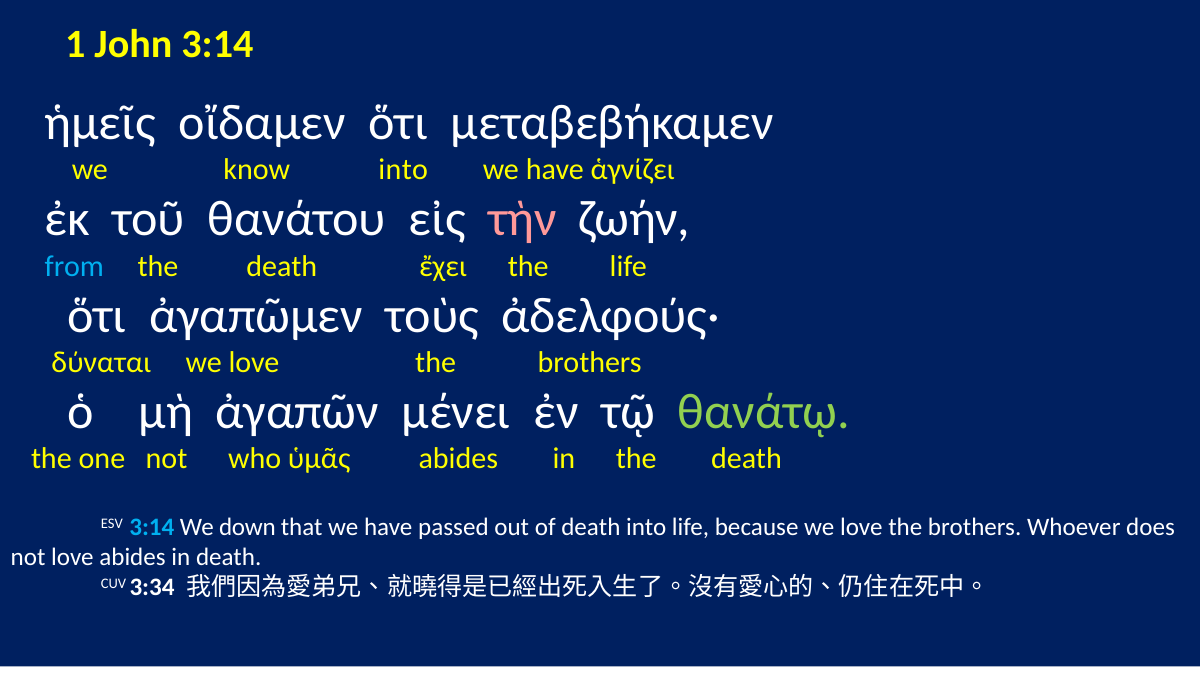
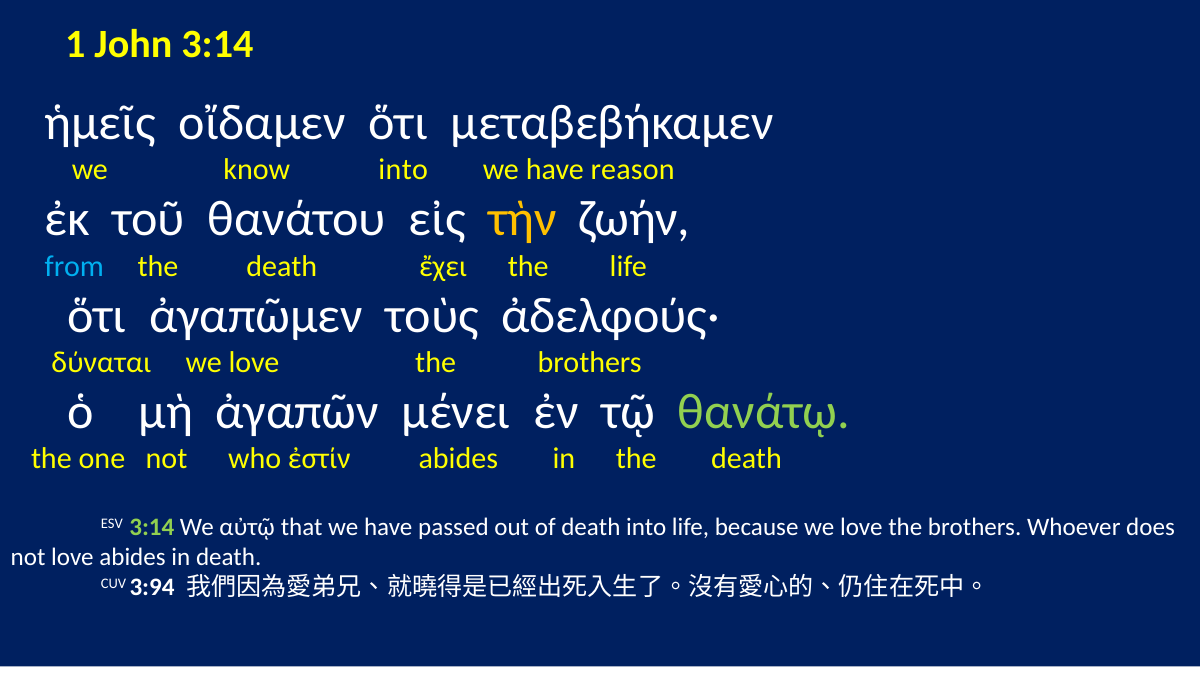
ἁγνίζει: ἁγνίζει -> reason (633, 170)
τὴν colour: pink -> yellow (522, 219)
ὑμᾶς: ὑμᾶς -> ἐστίν (319, 458)
3:14 colour: light blue -> light green (152, 527)
down: down -> αὐτῷ (247, 527)
3:34: 3:34 -> 3:94 (152, 587)
